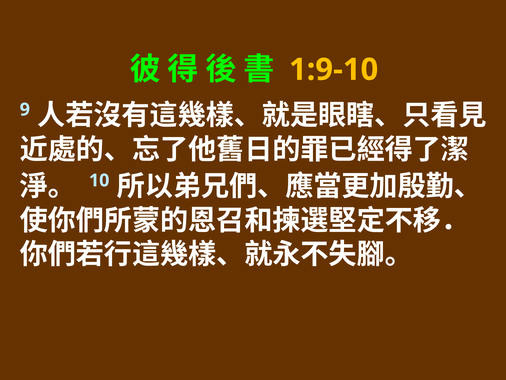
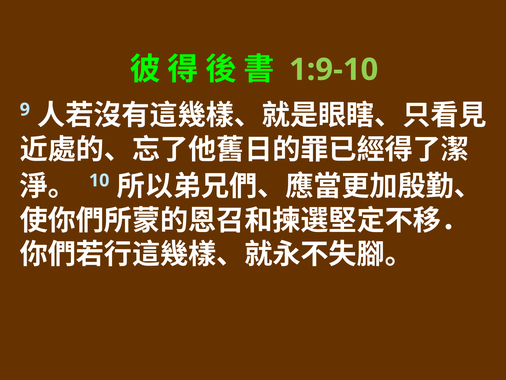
1:9-10 colour: yellow -> light green (334, 70)
